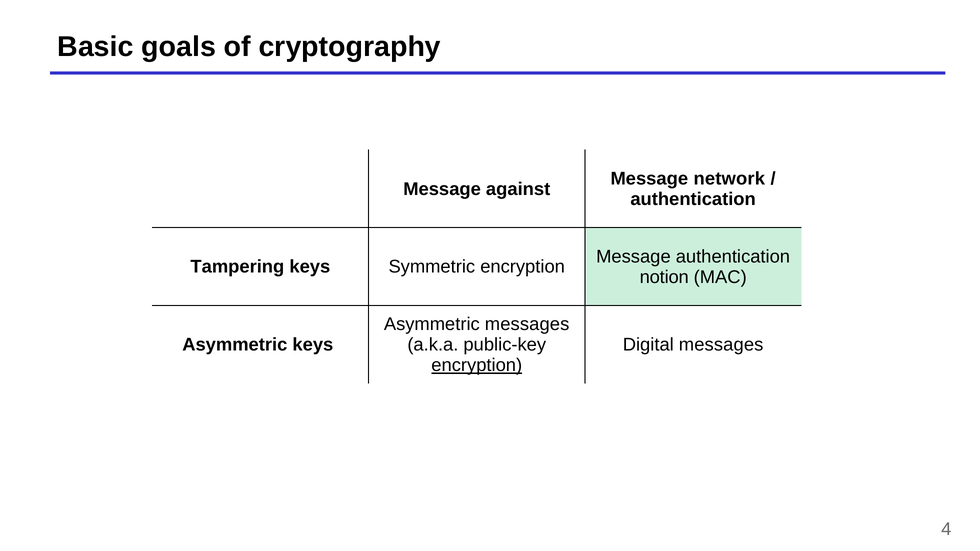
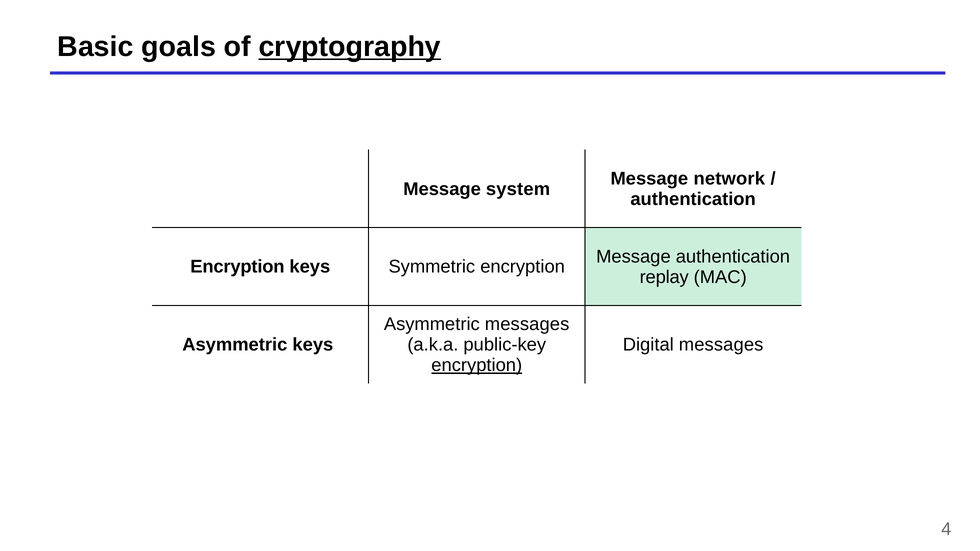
cryptography underline: none -> present (350, 47)
against: against -> system (518, 189)
Tampering: Tampering -> Encryption (237, 267)
notion: notion -> replay (664, 277)
